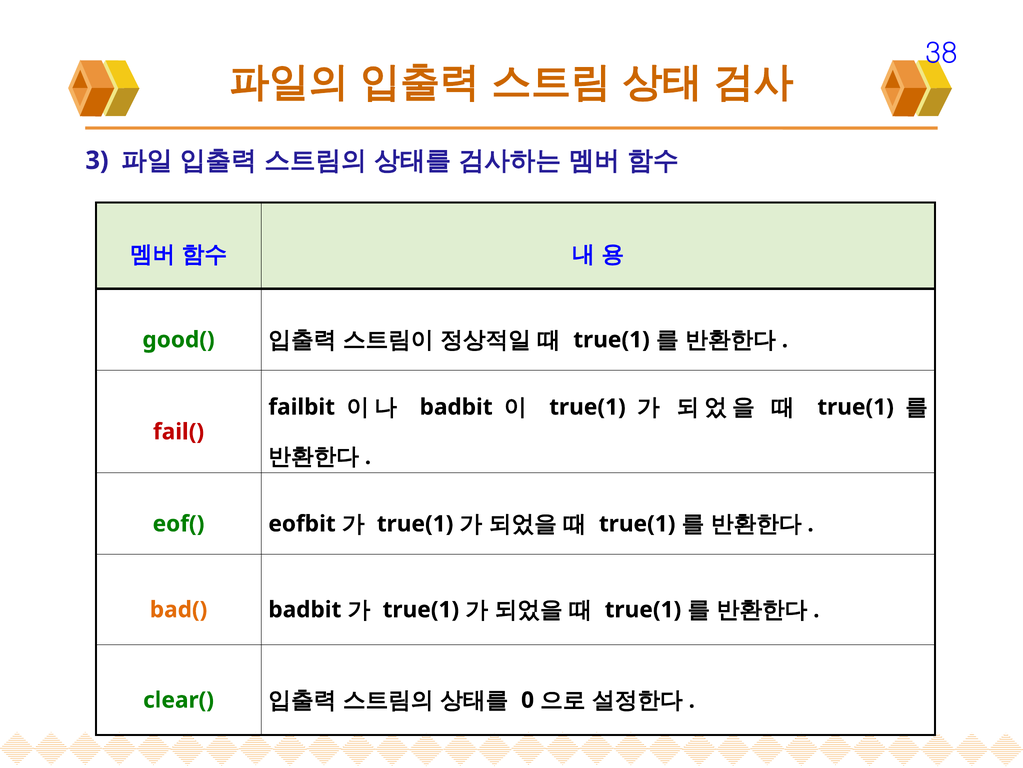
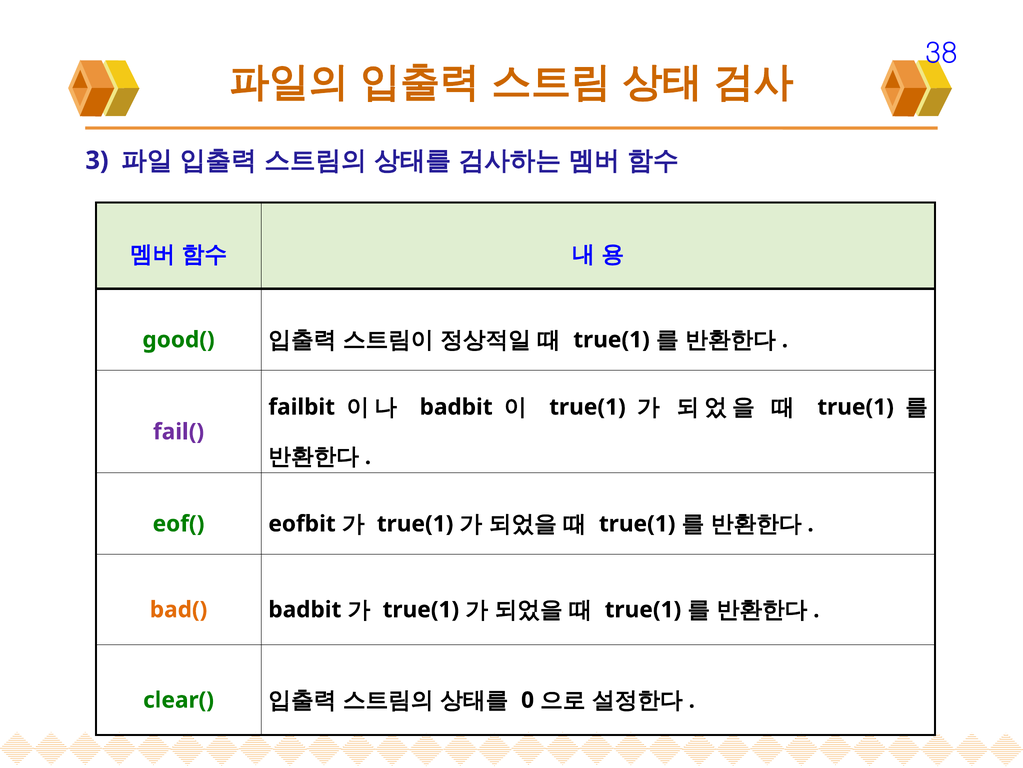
fail( colour: red -> purple (179, 431)
